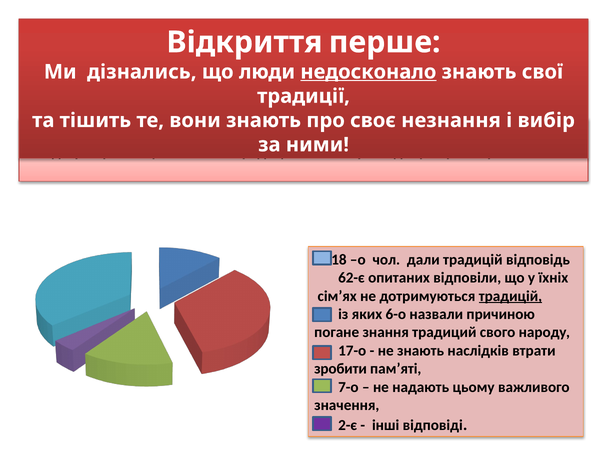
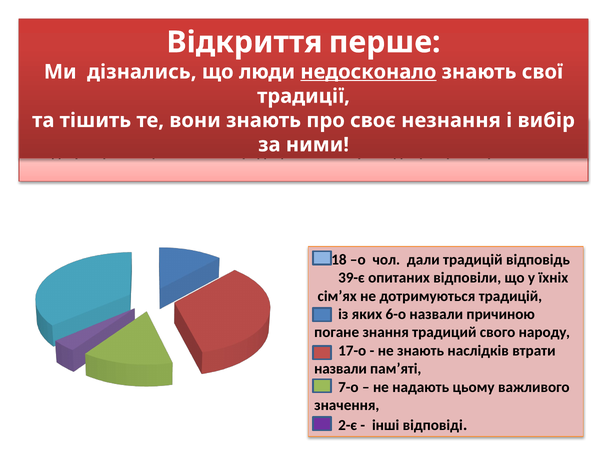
62-є: 62-є -> 39-є (351, 278)
традицій underline: present -> none (510, 296)
зробити: зробити -> назвали (340, 369)
